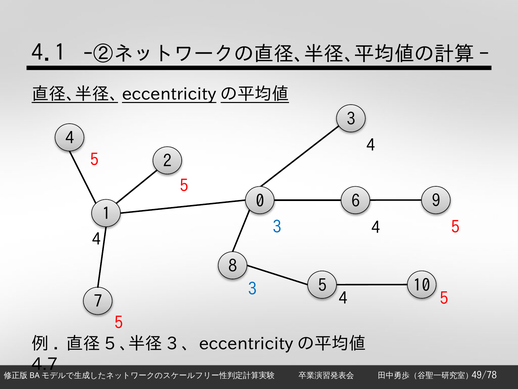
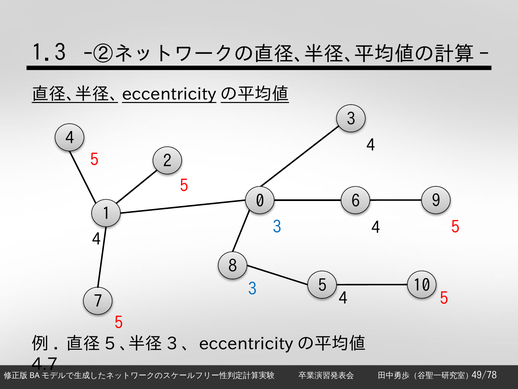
4.1: 4.1 -> 1.3 (49, 53)
